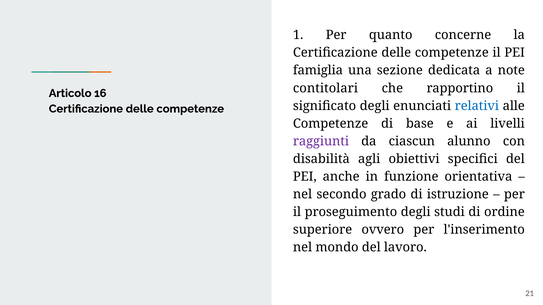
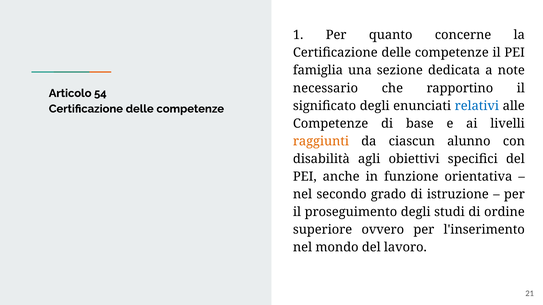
contitolari: contitolari -> necessario (326, 88)
16: 16 -> 54 (100, 93)
raggiunti colour: purple -> orange (321, 141)
